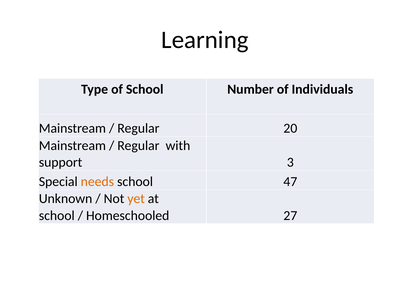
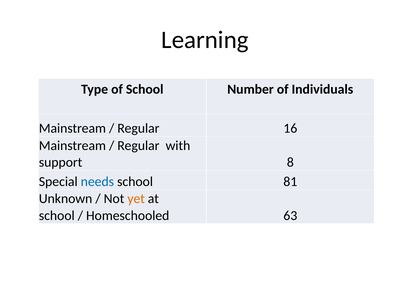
20: 20 -> 16 (290, 128)
3: 3 -> 8 (290, 162)
needs colour: orange -> blue (97, 181)
47: 47 -> 81 (290, 181)
27: 27 -> 63 (290, 215)
